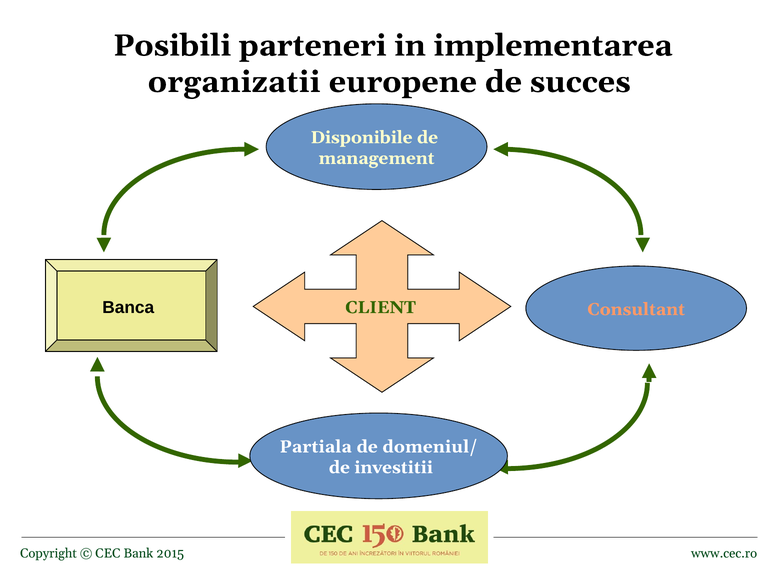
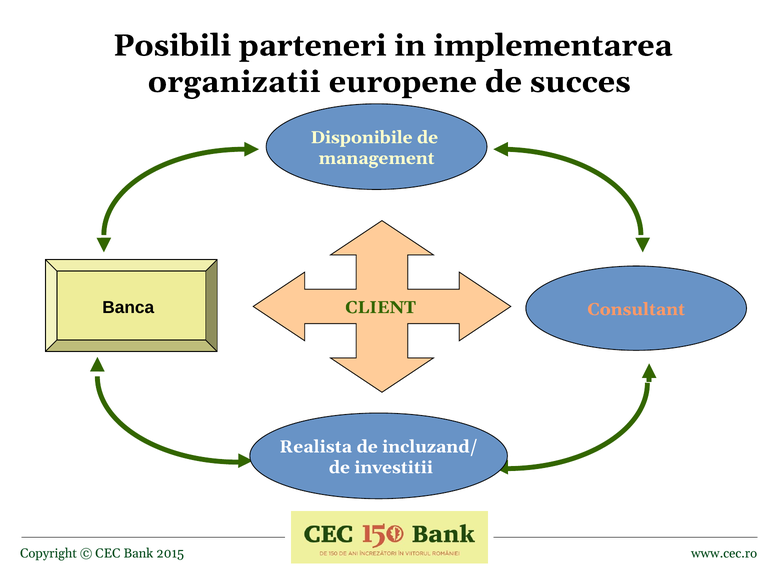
Partiala: Partiala -> Realista (316, 447)
domeniul/: domeniul/ -> incluzand/ (430, 447)
